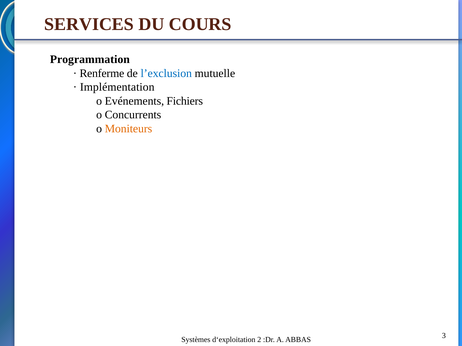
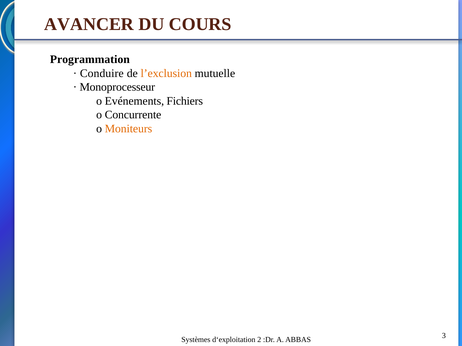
SERVICES: SERVICES -> AVANCER (89, 24)
Renferme: Renferme -> Conduire (102, 73)
l’exclusion colour: blue -> orange (166, 73)
Implémentation: Implémentation -> Monoprocesseur (117, 87)
Concurrents: Concurrents -> Concurrente (133, 115)
